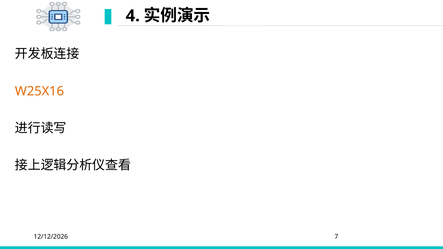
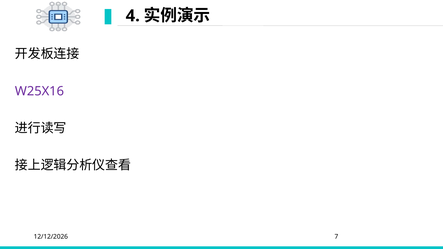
W25X16 colour: orange -> purple (39, 91)
